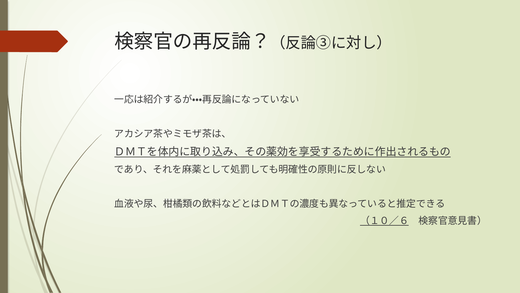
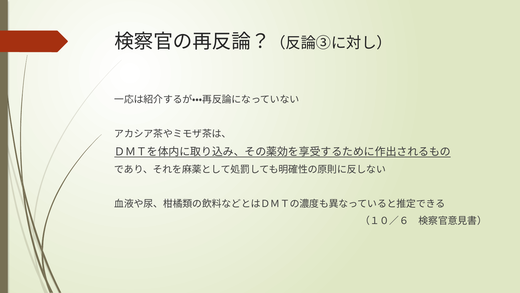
（１０／６ underline: present -> none (384, 221)
